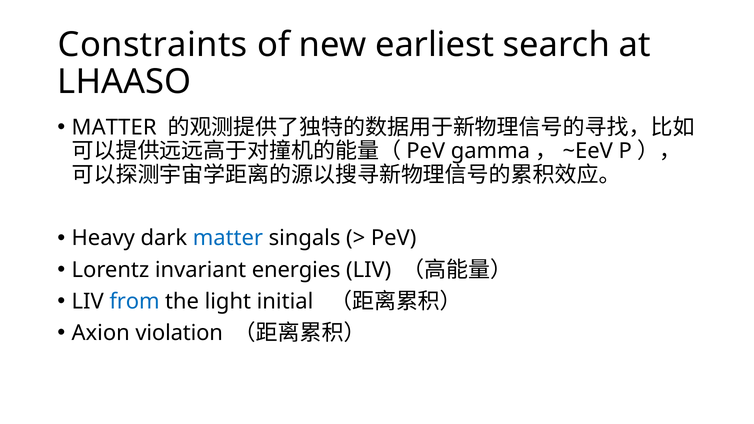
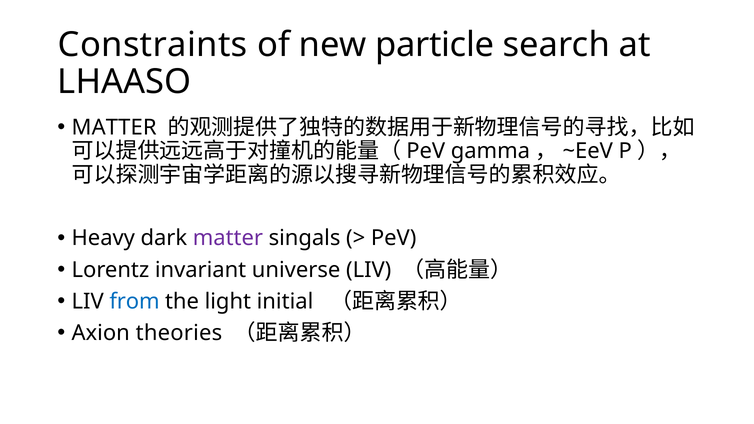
earliest: earliest -> particle (435, 45)
matter colour: blue -> purple (228, 238)
energies: energies -> universe (296, 270)
violation: violation -> theories (179, 333)
